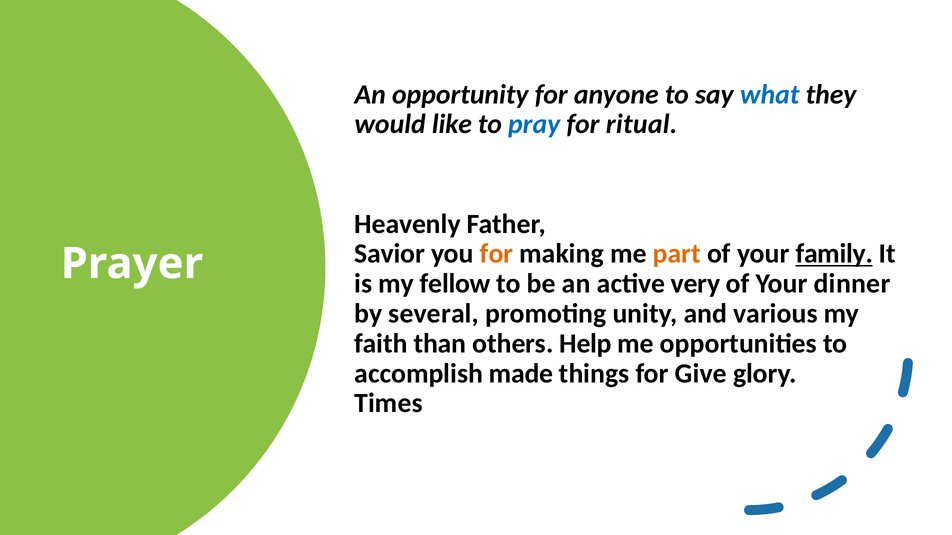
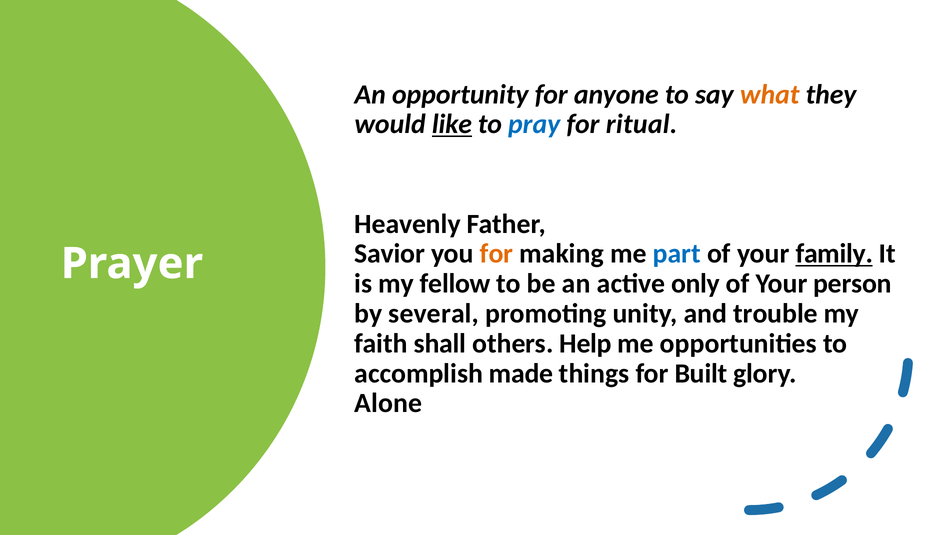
what colour: blue -> orange (770, 94)
like underline: none -> present (452, 124)
part colour: orange -> blue (677, 254)
very: very -> only (696, 284)
dinner: dinner -> person (852, 284)
various: various -> trouble (775, 314)
than: than -> shall (440, 344)
Give: Give -> Built (701, 374)
Times: Times -> Alone (388, 404)
